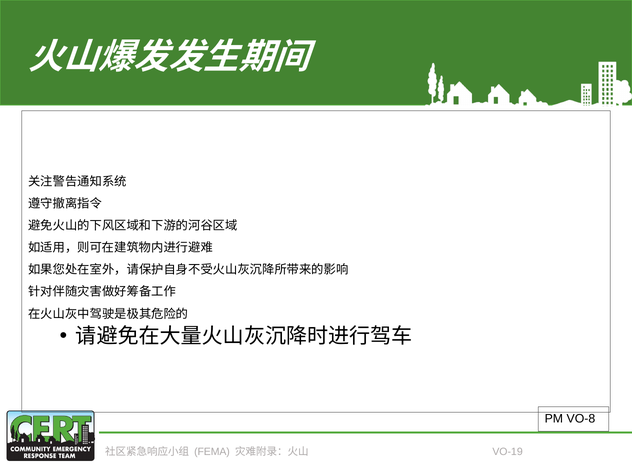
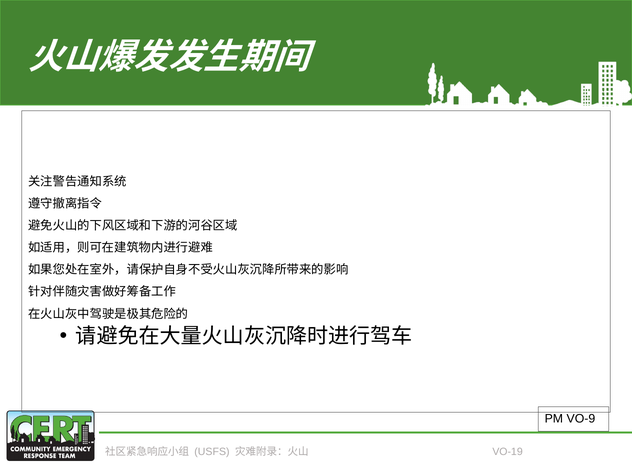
VO-8: VO-8 -> VO-9 (581, 419)
FEMA: FEMA -> USFS (212, 452)
